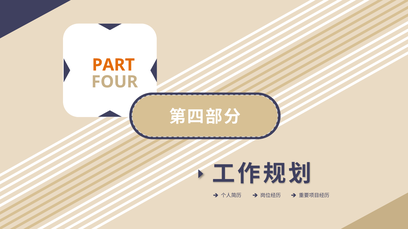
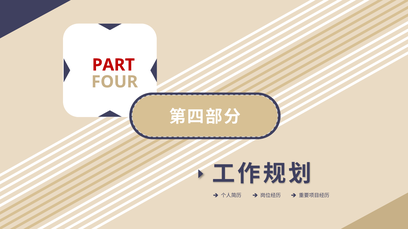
PART colour: orange -> red (113, 65)
